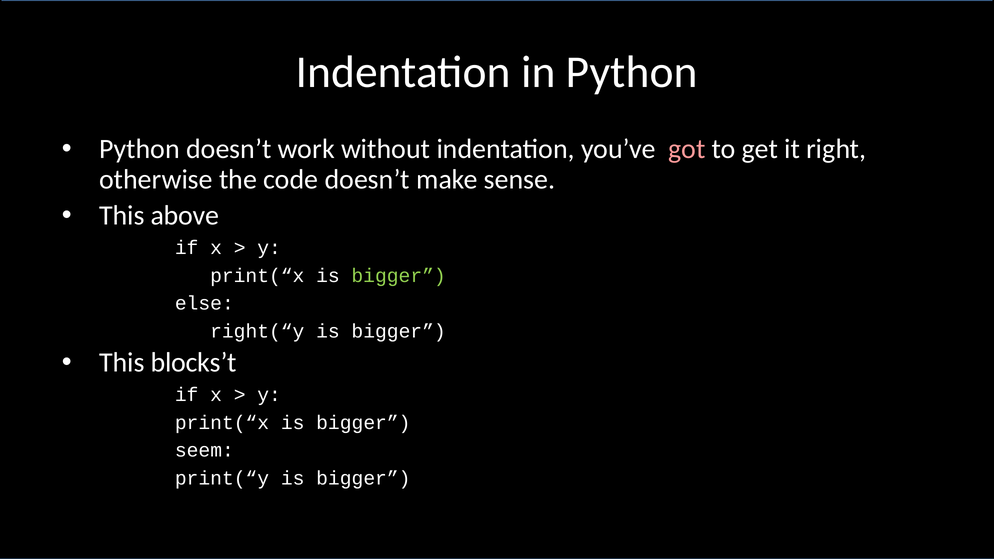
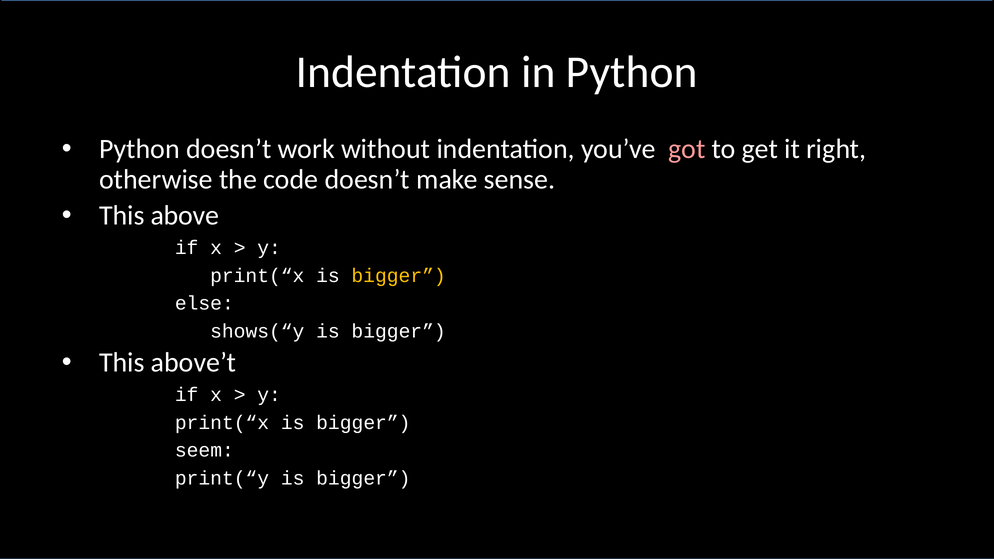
bigger colour: light green -> yellow (399, 276)
right(“y: right(“y -> shows(“y (257, 331)
blocks’t: blocks’t -> above’t (194, 362)
